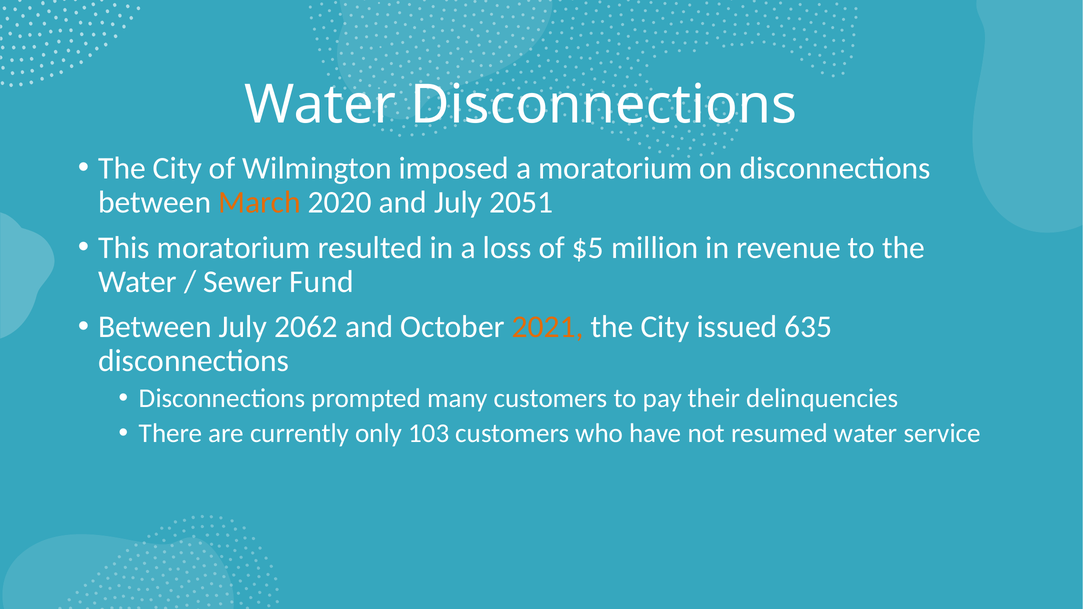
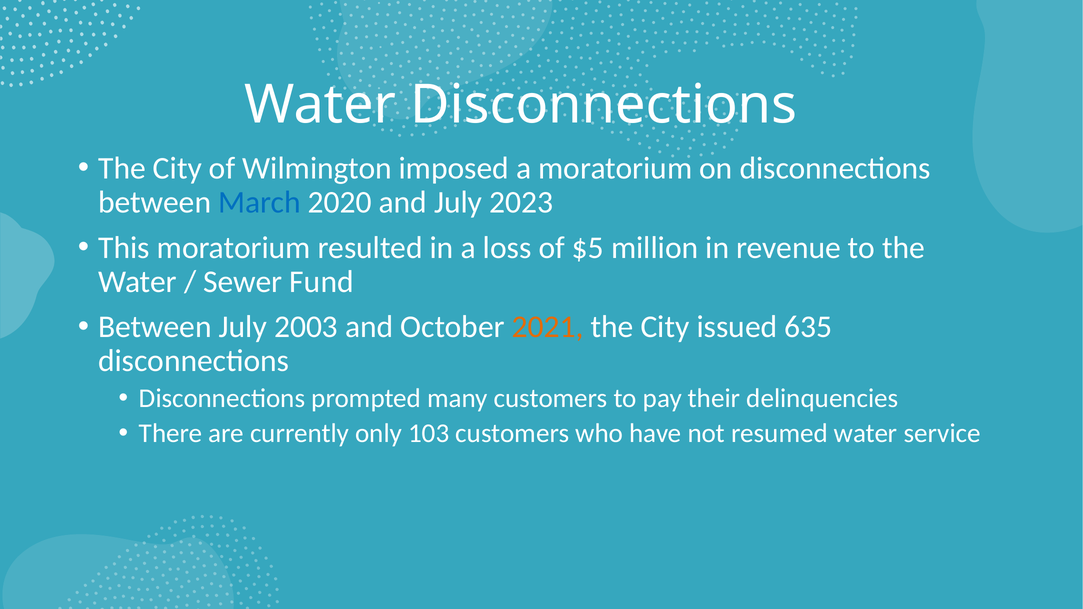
March colour: orange -> blue (259, 202)
2051: 2051 -> 2023 (521, 202)
2062: 2062 -> 2003 (306, 327)
